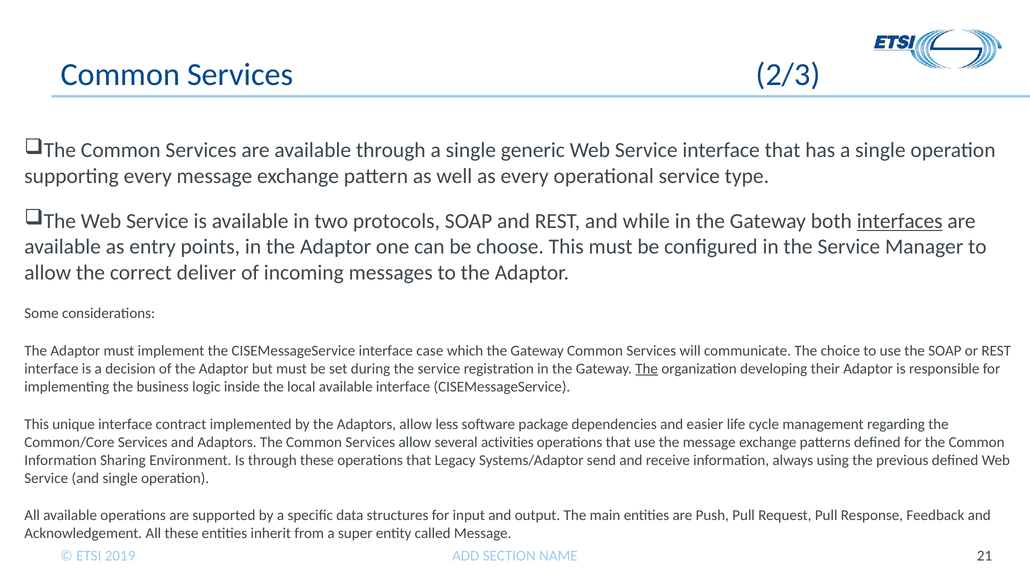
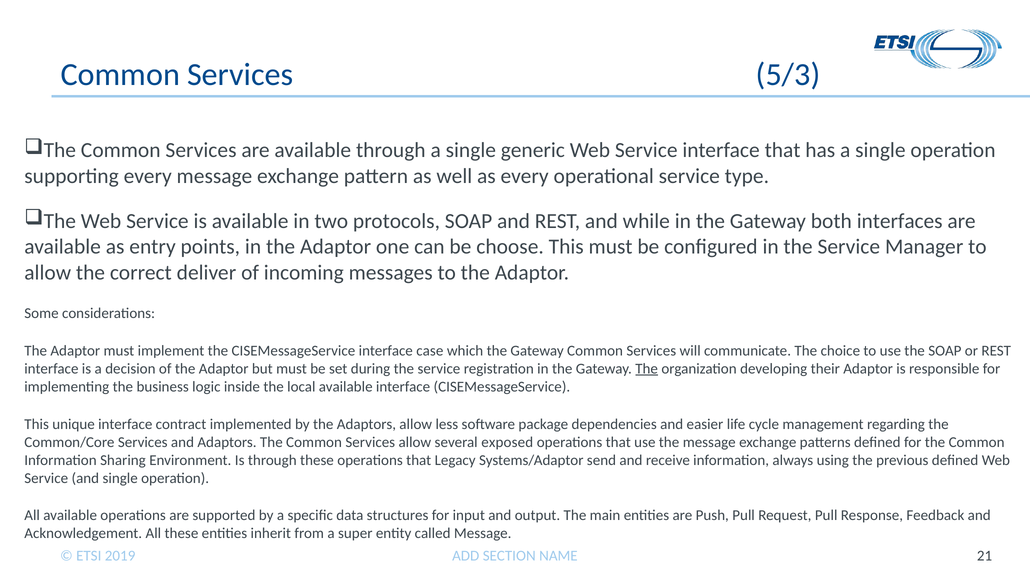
2/3: 2/3 -> 5/3 (788, 75)
interfaces underline: present -> none (900, 221)
activities: activities -> exposed (507, 442)
